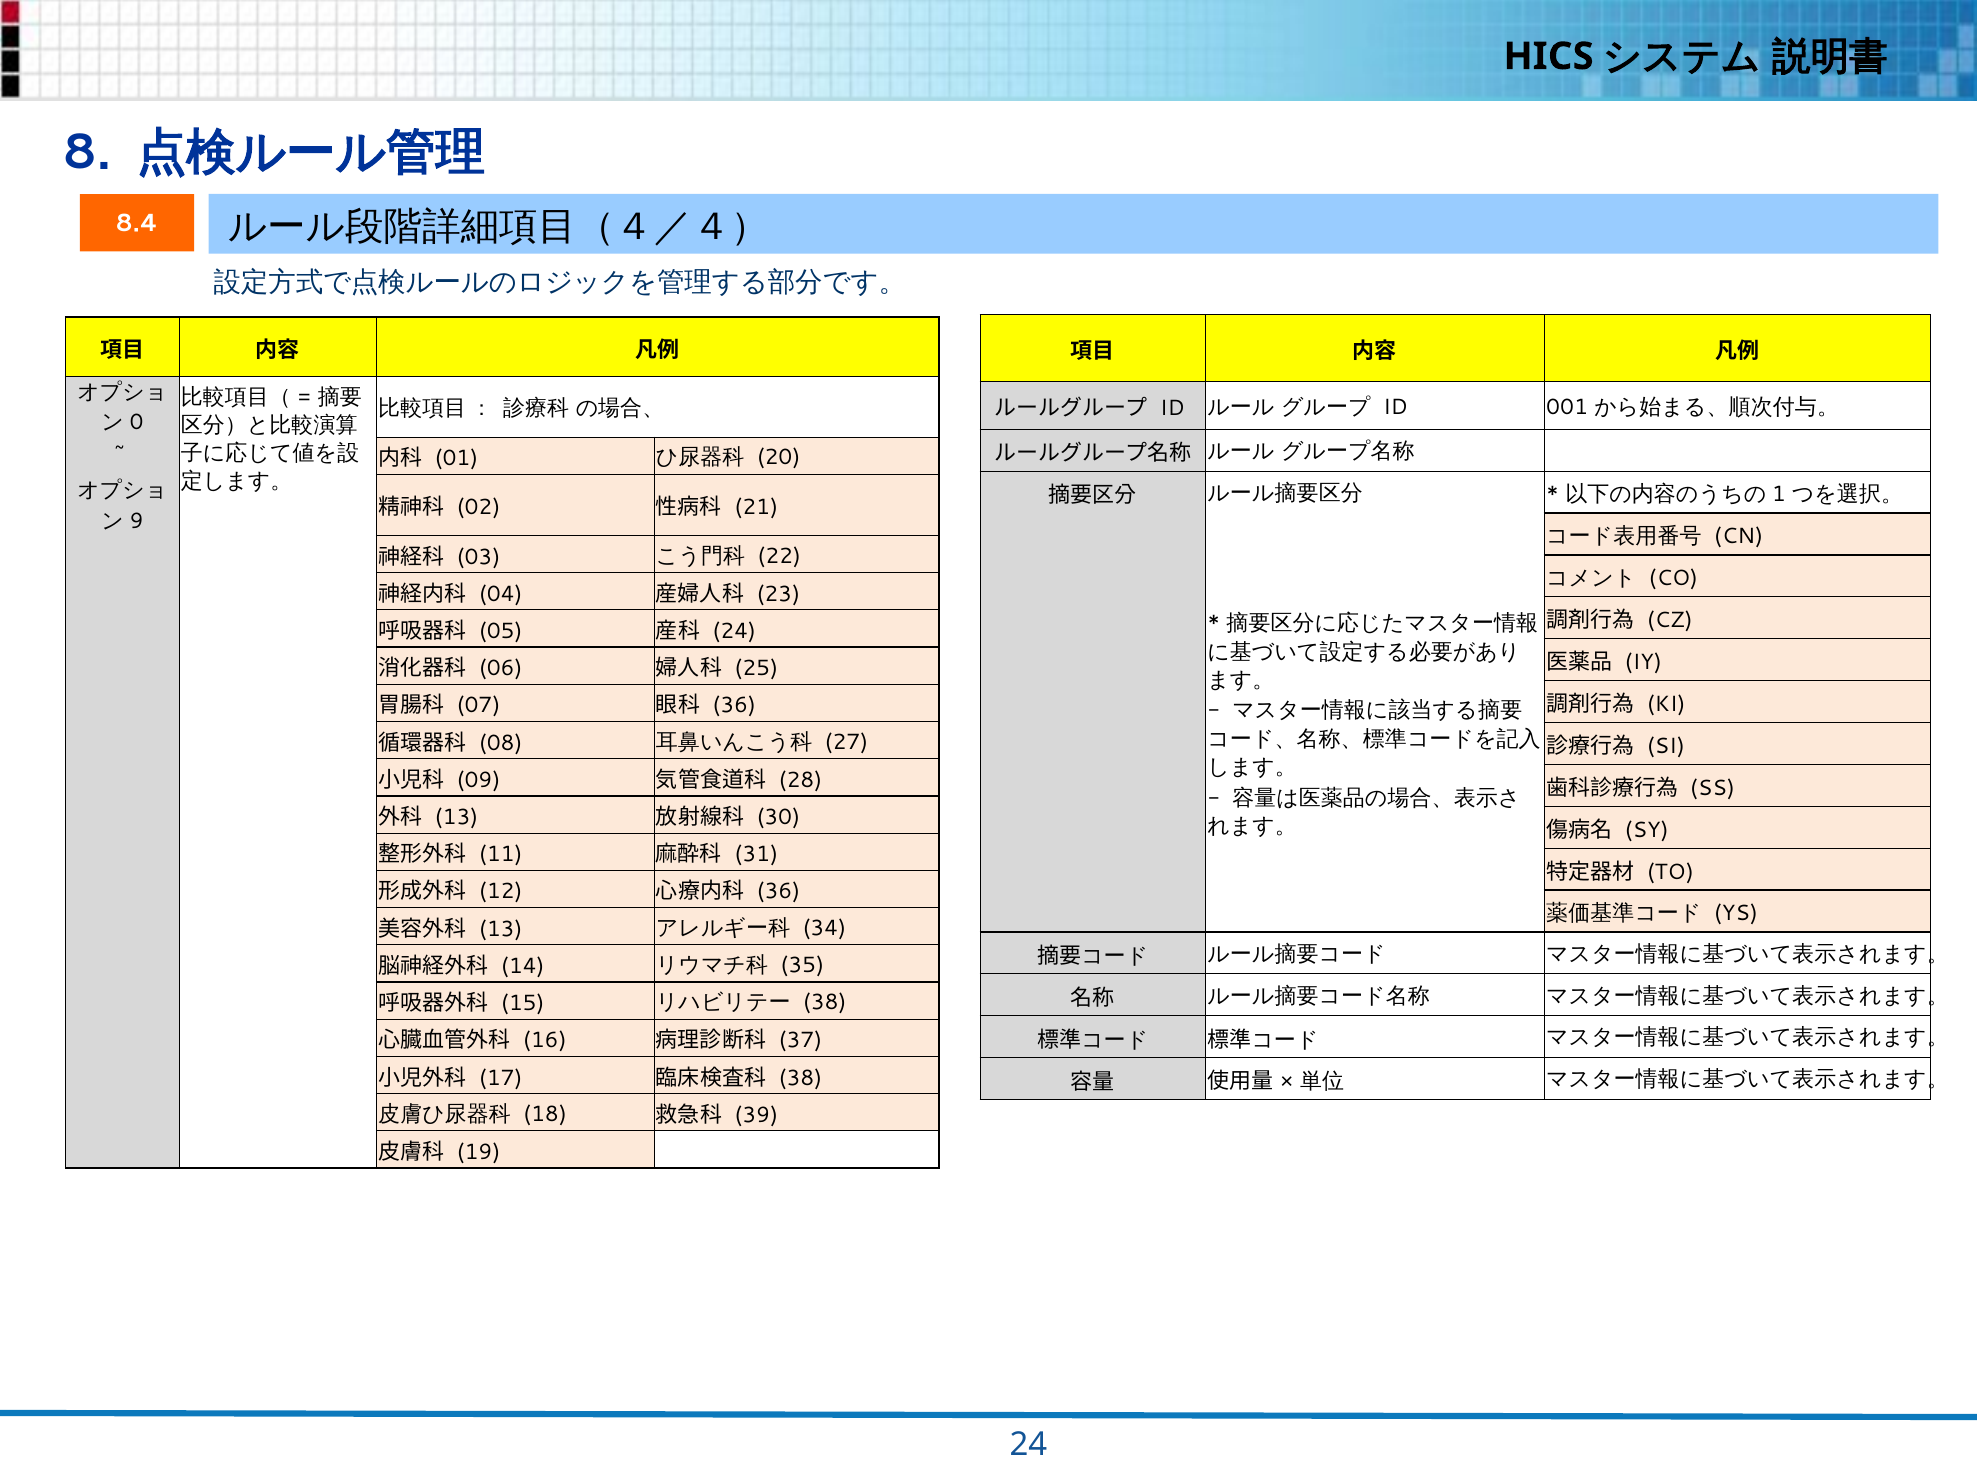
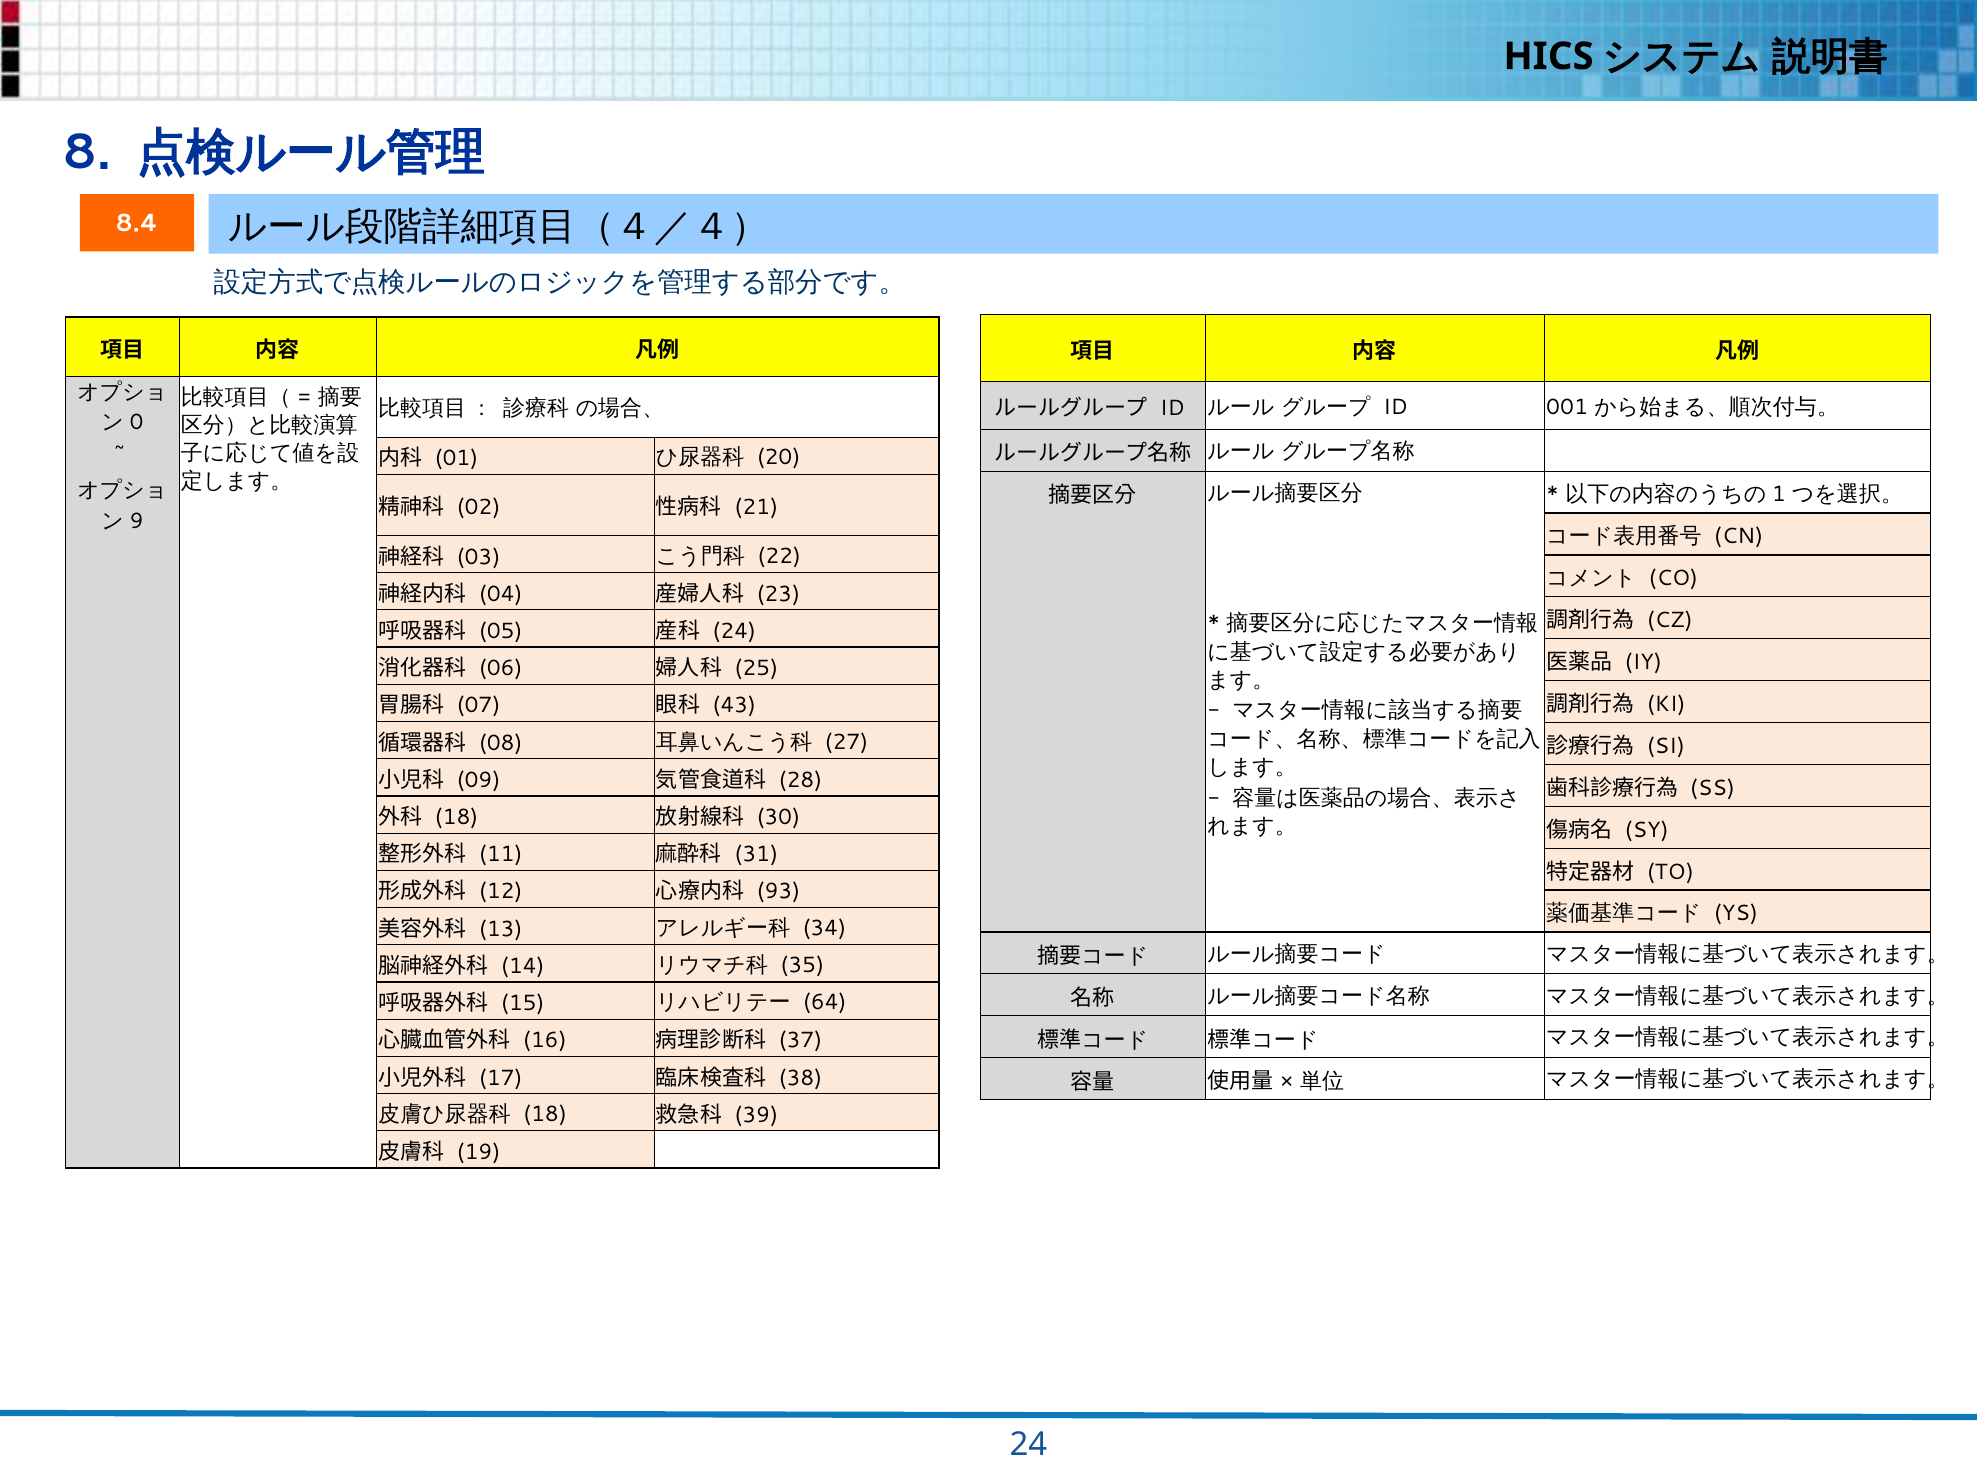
36: 36 -> 43 (734, 706)
13: 13 -> 18 (457, 817)
36: 36 -> 93 (778, 892)
38: 38 -> 64 (825, 1002)
